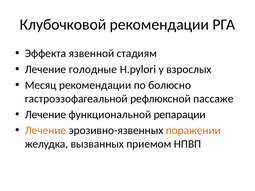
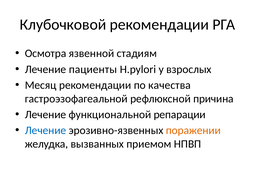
Эффекта: Эффекта -> Осмотра (46, 53)
голодные: голодные -> пациенты (93, 69)
болюсно: болюсно -> качества (170, 85)
пассаже: пассаже -> причина (213, 99)
Лечение colour: orange -> blue (46, 131)
